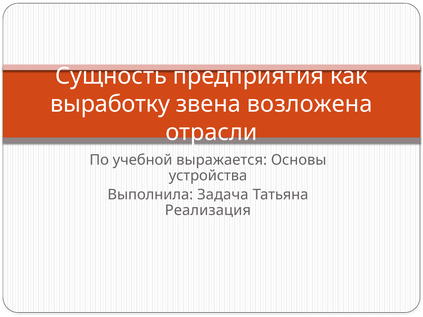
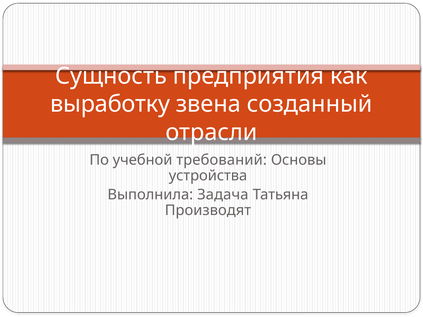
возложена: возложена -> созданный (310, 104)
выражается: выражается -> требований (222, 160)
Реализация: Реализация -> Производят (208, 211)
